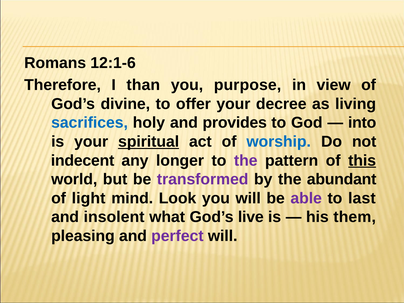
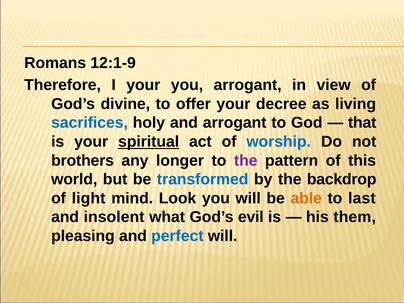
12:1-6: 12:1-6 -> 12:1-9 (113, 63)
I than: than -> your (143, 85)
you purpose: purpose -> arrogant (248, 85)
and provides: provides -> arrogant (235, 123)
into: into -> that (362, 123)
indecent: indecent -> brothers (83, 161)
this underline: present -> none (362, 161)
transformed colour: purple -> blue (203, 179)
abundant: abundant -> backdrop (342, 179)
able colour: purple -> orange (306, 198)
live: live -> evil (251, 217)
perfect colour: purple -> blue (177, 236)
